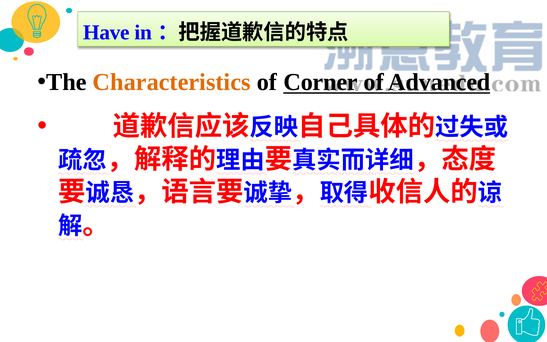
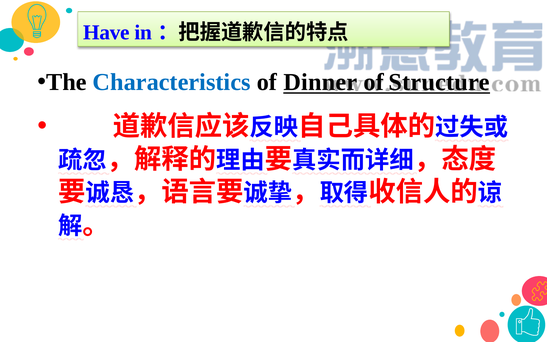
Characteristics colour: orange -> blue (172, 82)
Corner: Corner -> Dinner (320, 82)
Advanced: Advanced -> Structure (439, 82)
